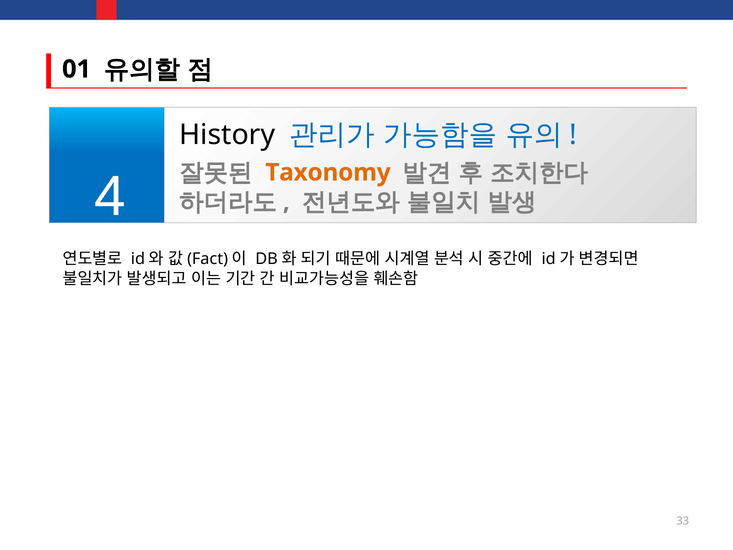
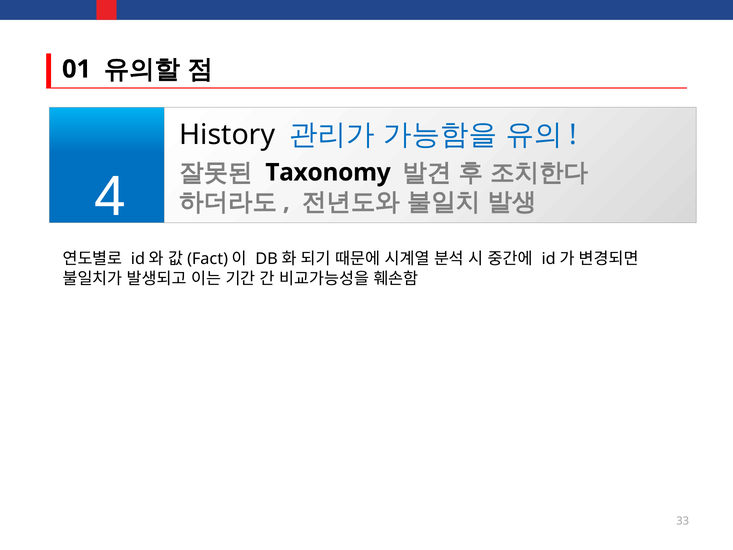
Taxonomy colour: orange -> black (328, 172)
